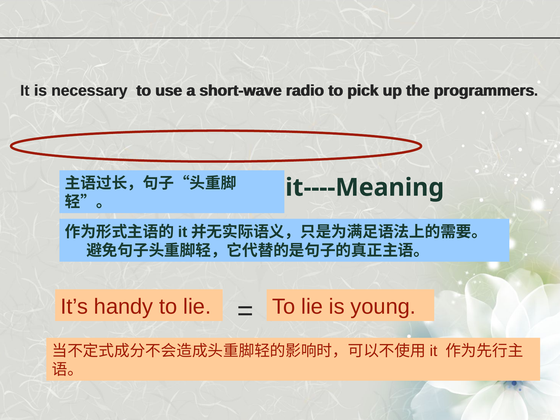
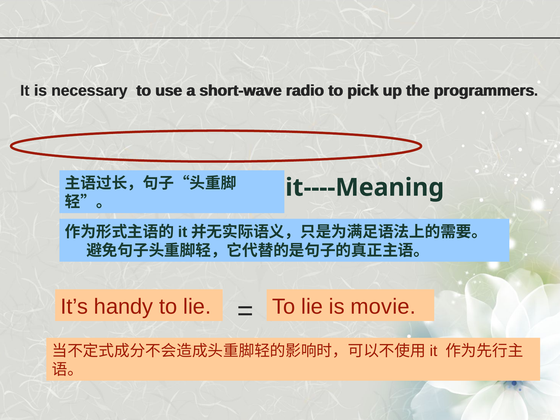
young: young -> movie (383, 307)
